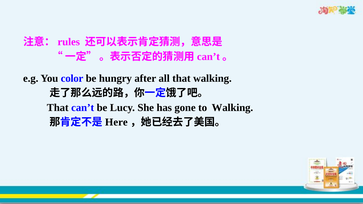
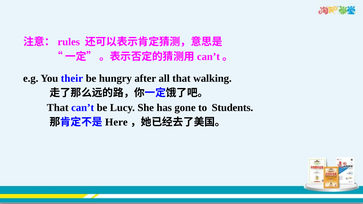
color: color -> their (72, 78)
to Walking: Walking -> Students (232, 108)
